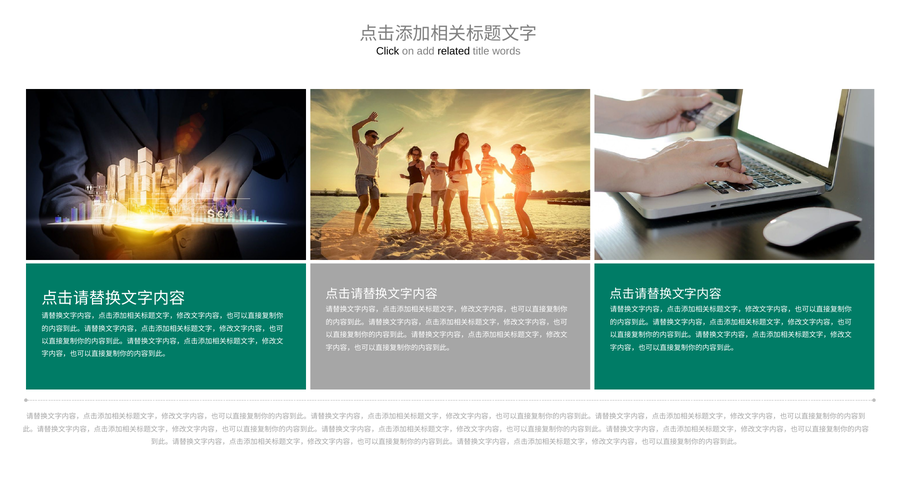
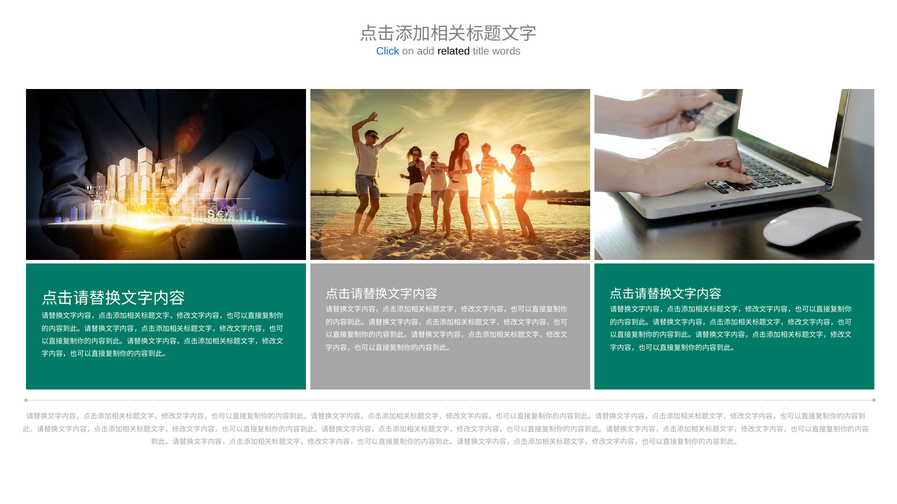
Click colour: black -> blue (388, 51)
